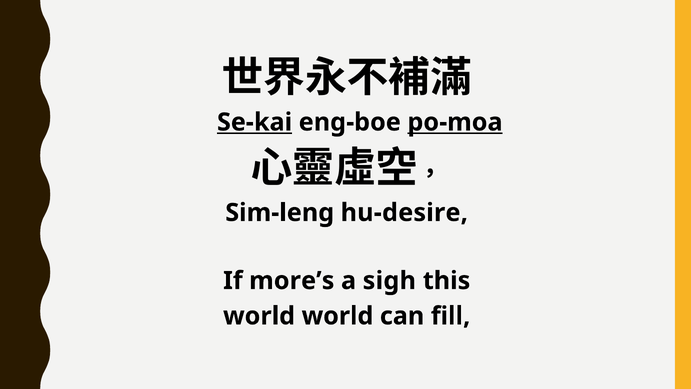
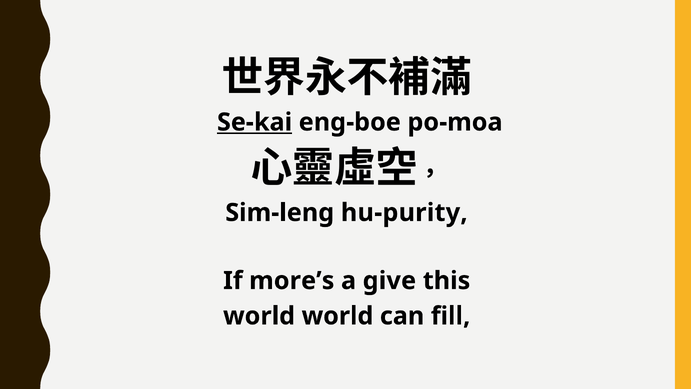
po-moa underline: present -> none (455, 122)
hu-desire: hu-desire -> hu-purity (404, 213)
sigh: sigh -> give (389, 281)
